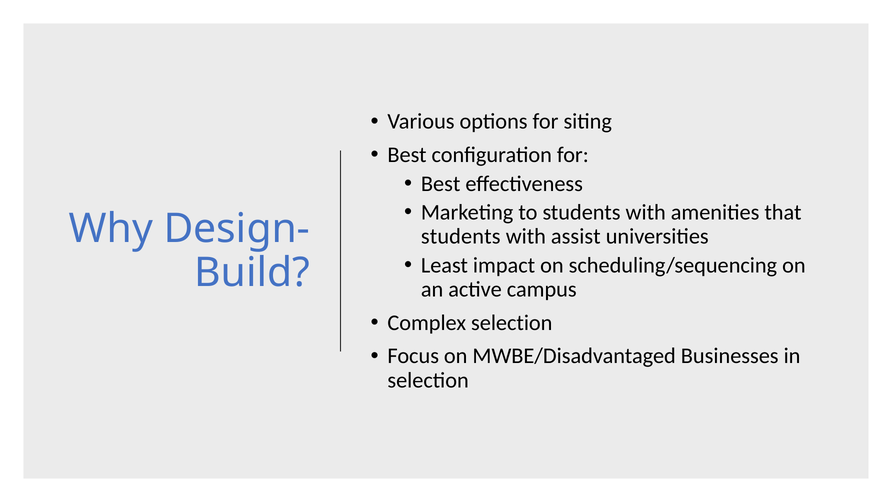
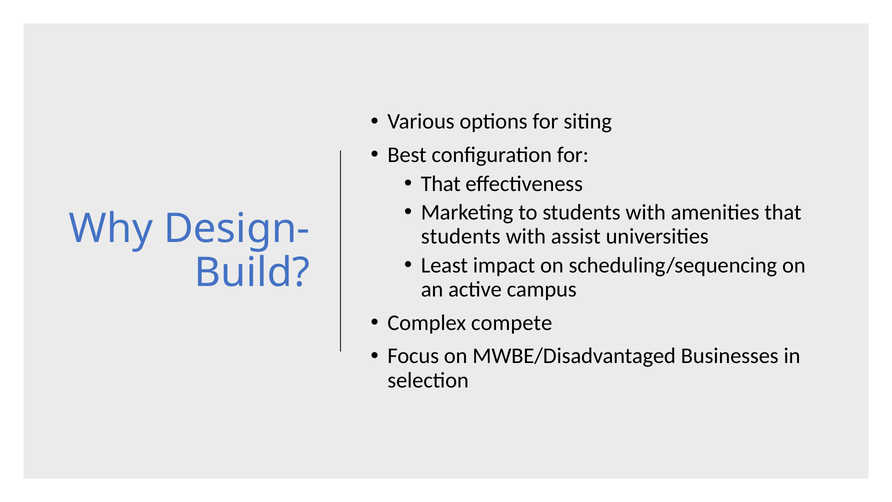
Best: Best -> That (441, 184)
Complex selection: selection -> compete (512, 322)
